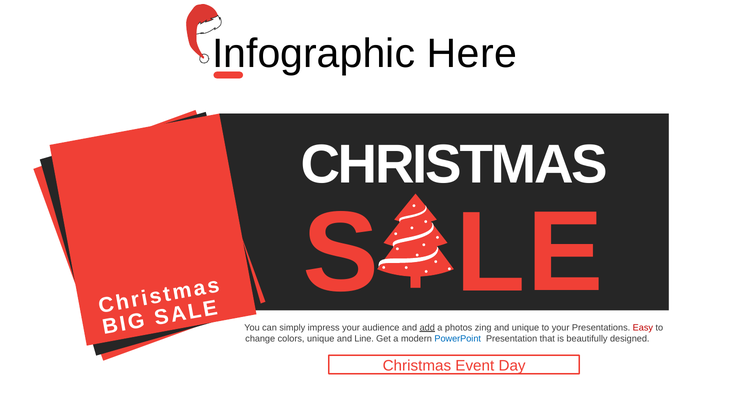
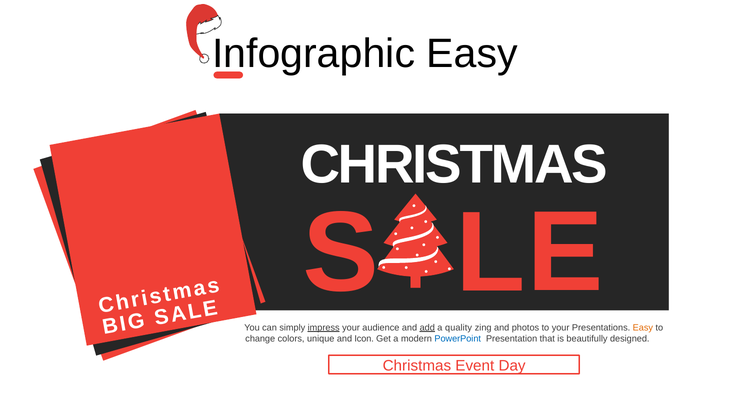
Infographic Here: Here -> Easy (472, 54)
impress underline: none -> present (324, 328)
photos: photos -> quality (459, 328)
and unique: unique -> photos (525, 328)
Easy colour: red -> orange (643, 328)
Line: Line -> Icon (364, 339)
